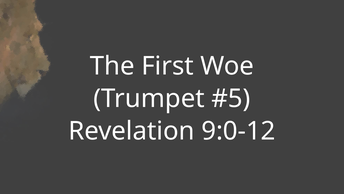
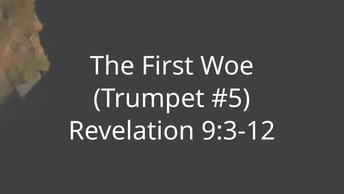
9:0-12: 9:0-12 -> 9:3-12 (238, 131)
